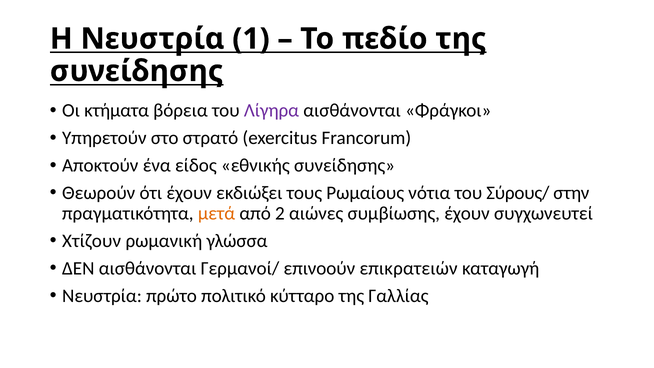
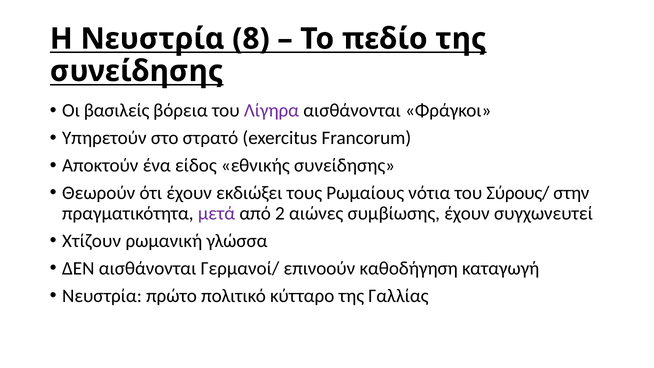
1: 1 -> 8 (251, 39)
κτήματα: κτήματα -> βασιλείς (117, 111)
μετά colour: orange -> purple (217, 213)
επικρατειών: επικρατειών -> καθοδήγηση (409, 268)
